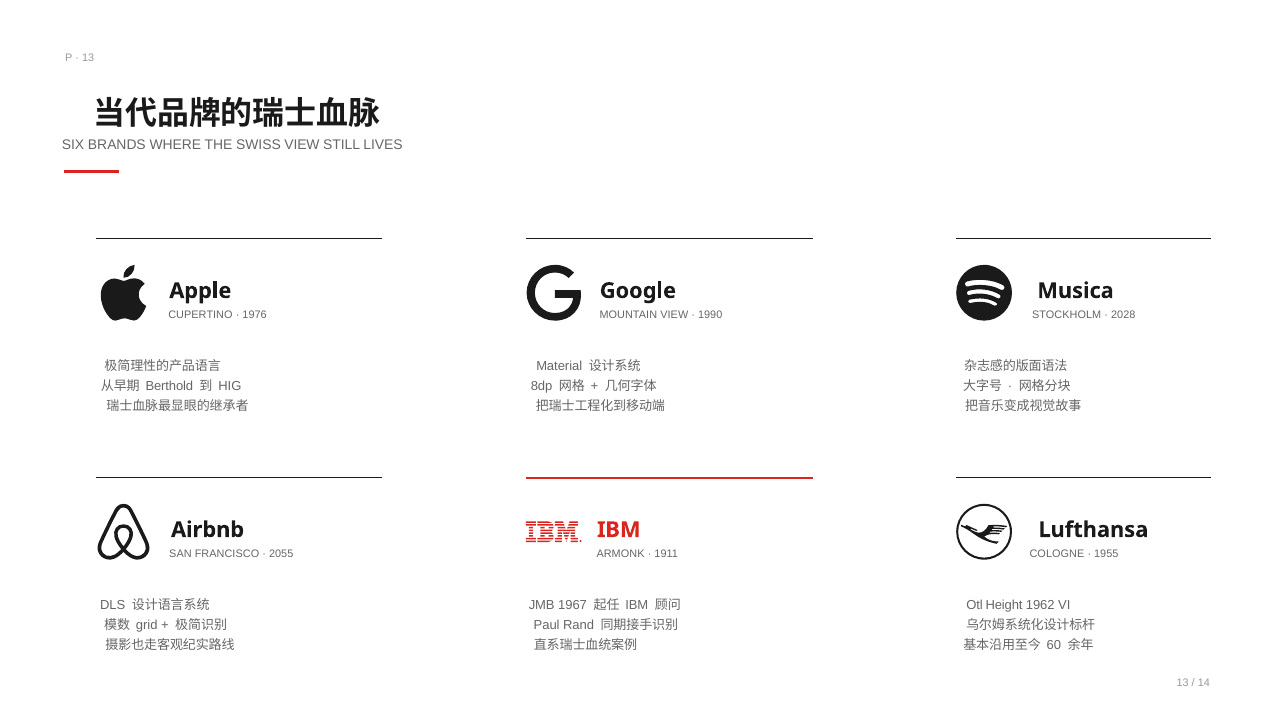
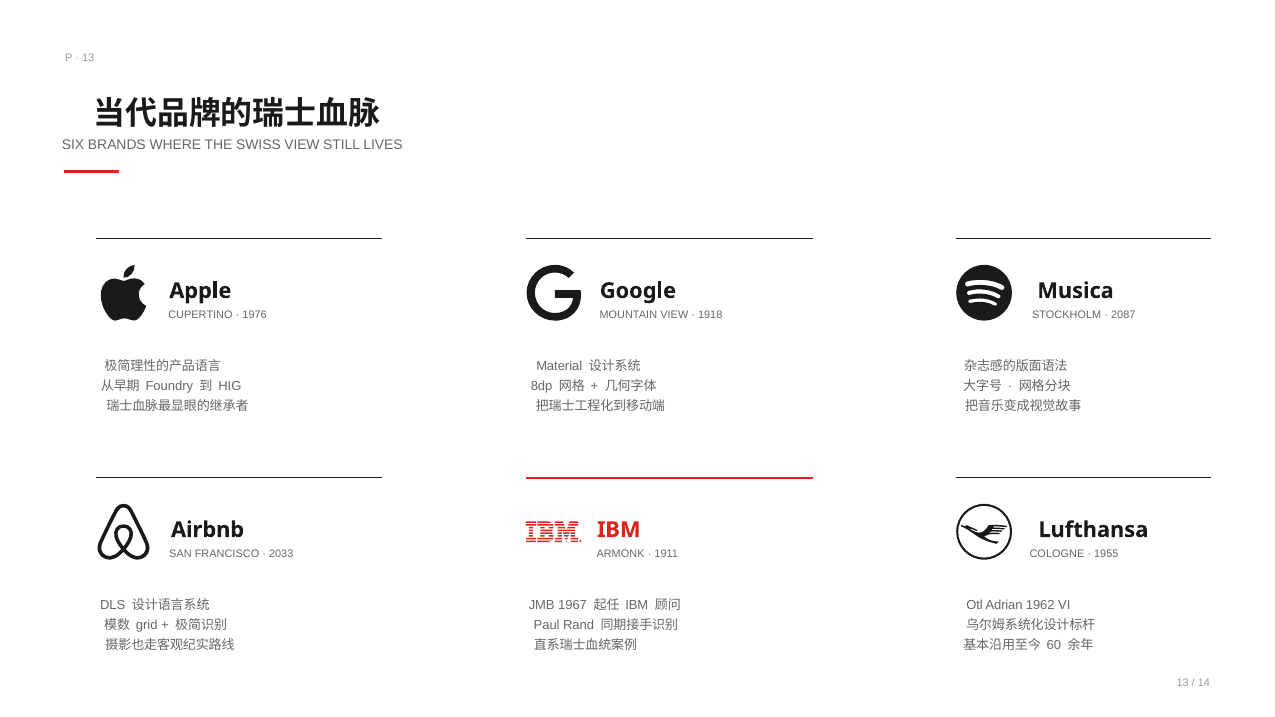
1990: 1990 -> 1918 (710, 315)
2028: 2028 -> 2087 (1123, 315)
Berthold: Berthold -> Foundry (169, 386)
2055: 2055 -> 2033 (281, 554)
Height: Height -> Adrian (1004, 605)
